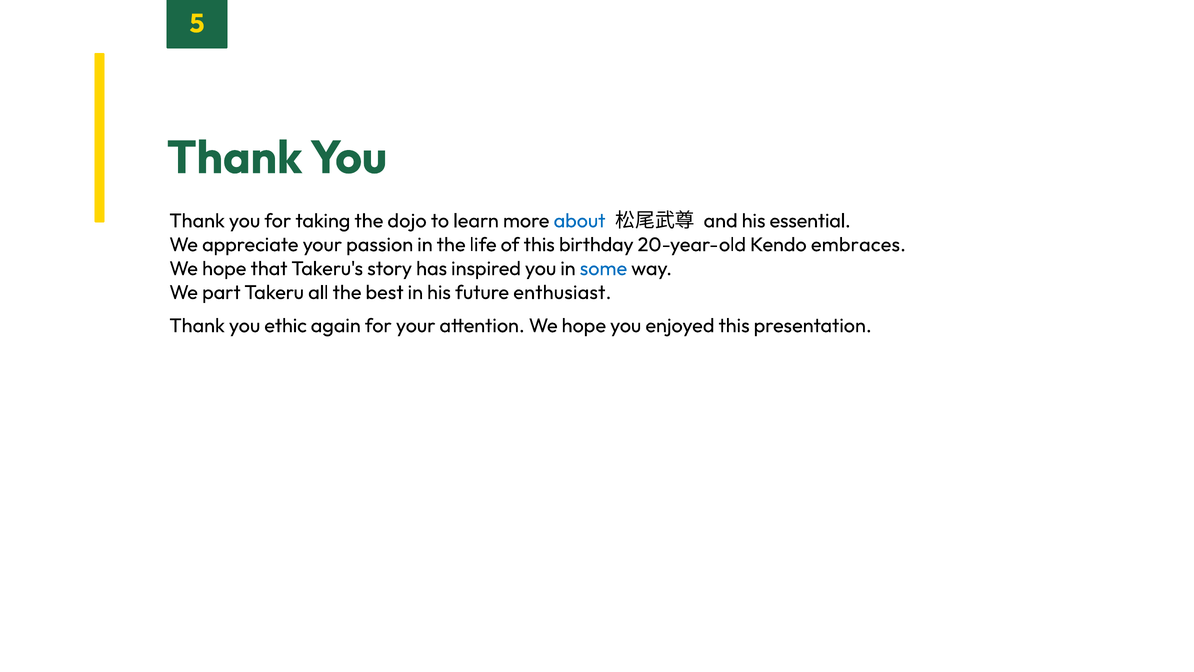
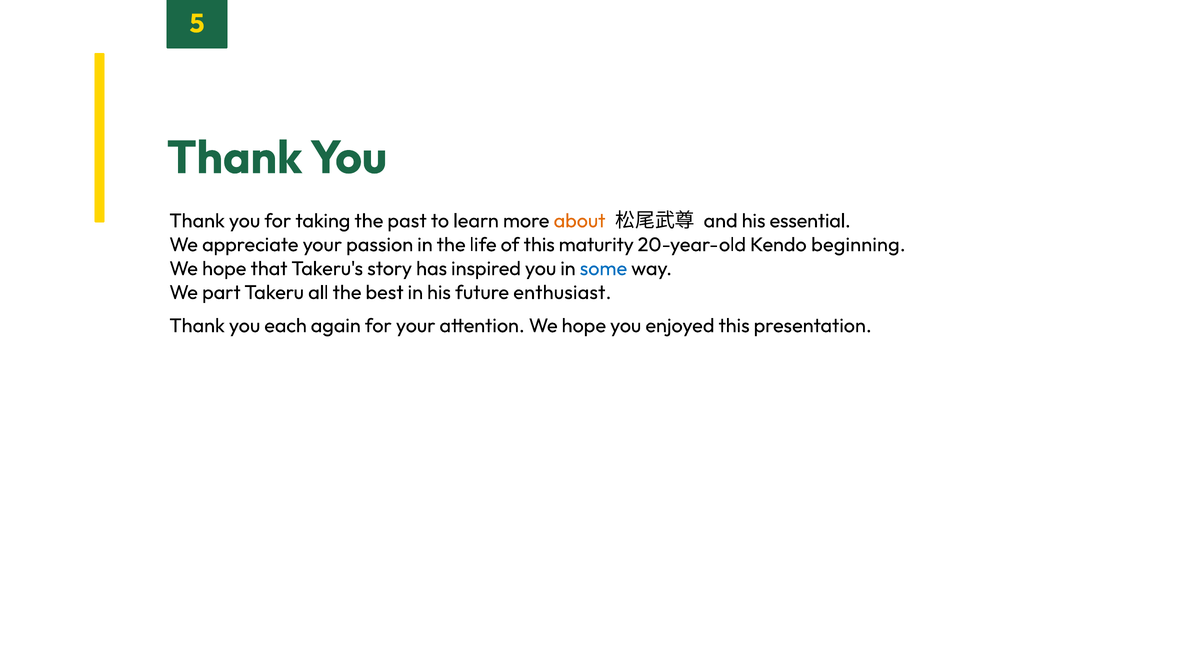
dojo: dojo -> past (407, 221)
about colour: blue -> orange (580, 221)
birthday: birthday -> maturity (596, 245)
embraces: embraces -> beginning (858, 245)
ethic: ethic -> each (286, 326)
